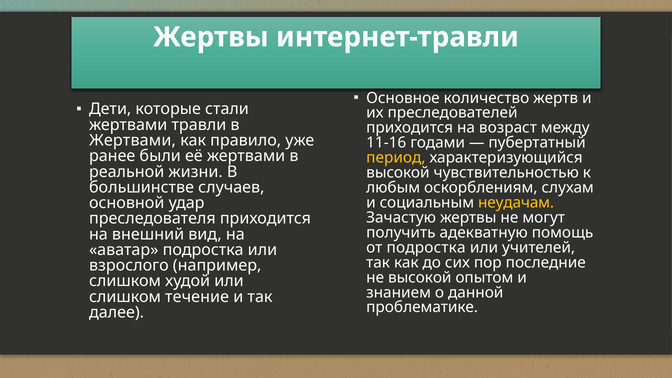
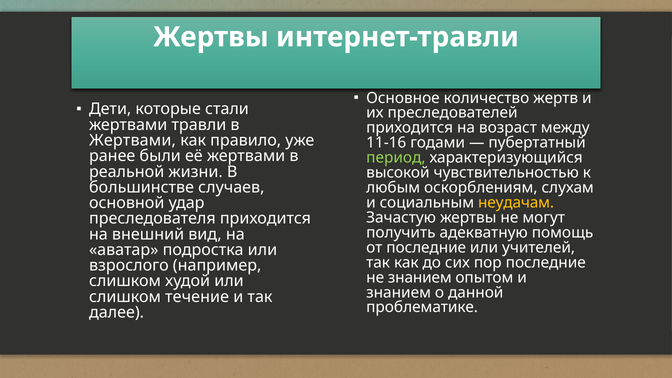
период colour: yellow -> light green (396, 158)
от подростка: подростка -> последние (426, 248)
не высокой: высокой -> знанием (420, 277)
